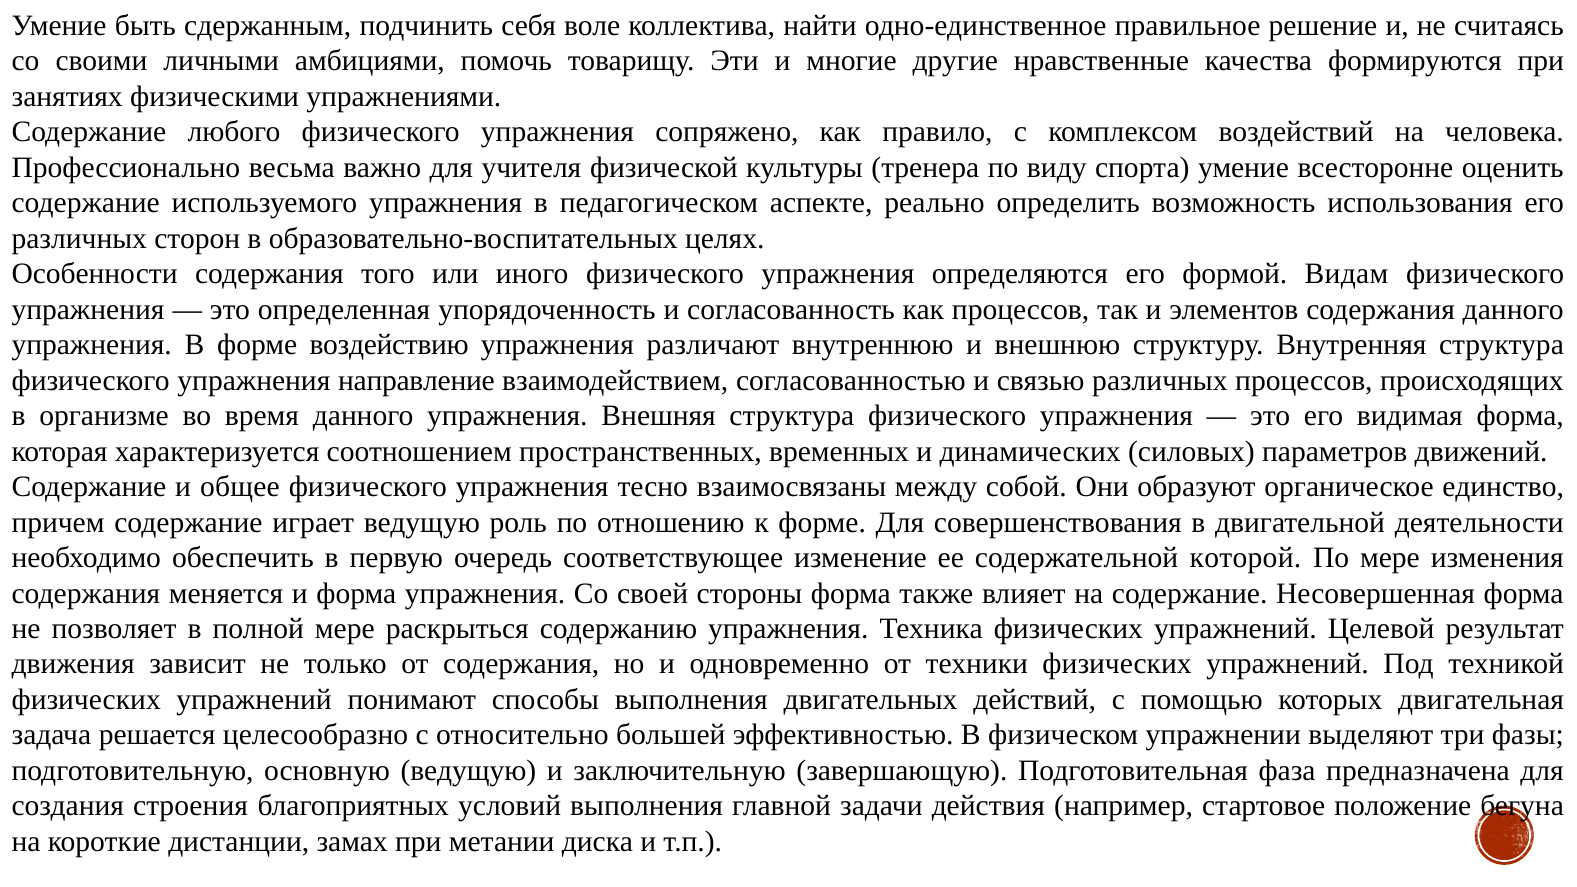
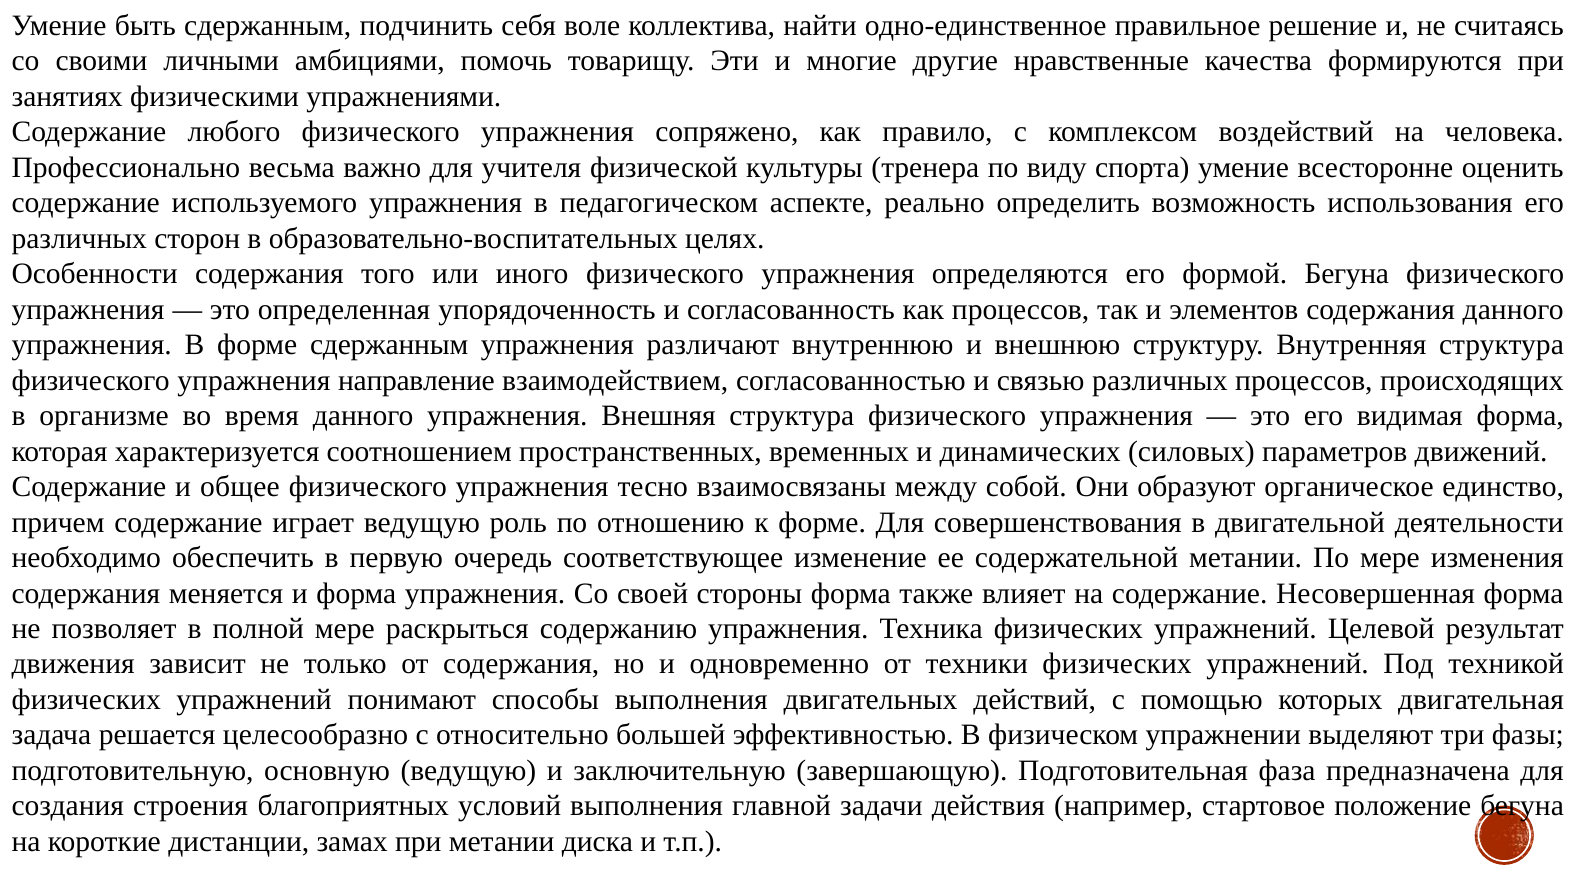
формой Видам: Видам -> Бегуна (1347, 274)
форме воздействию: воздействию -> сдержанным (389, 345)
содержательной которой: которой -> метании (1246, 558)
